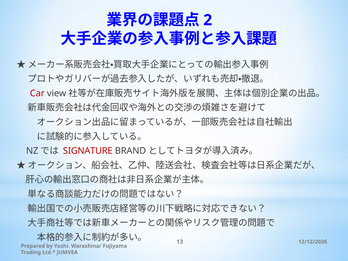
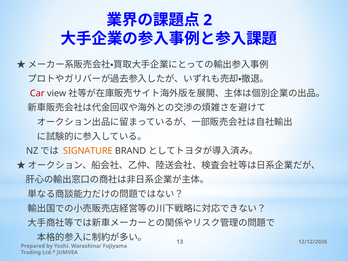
SIGNATURE colour: red -> orange (88, 151)
